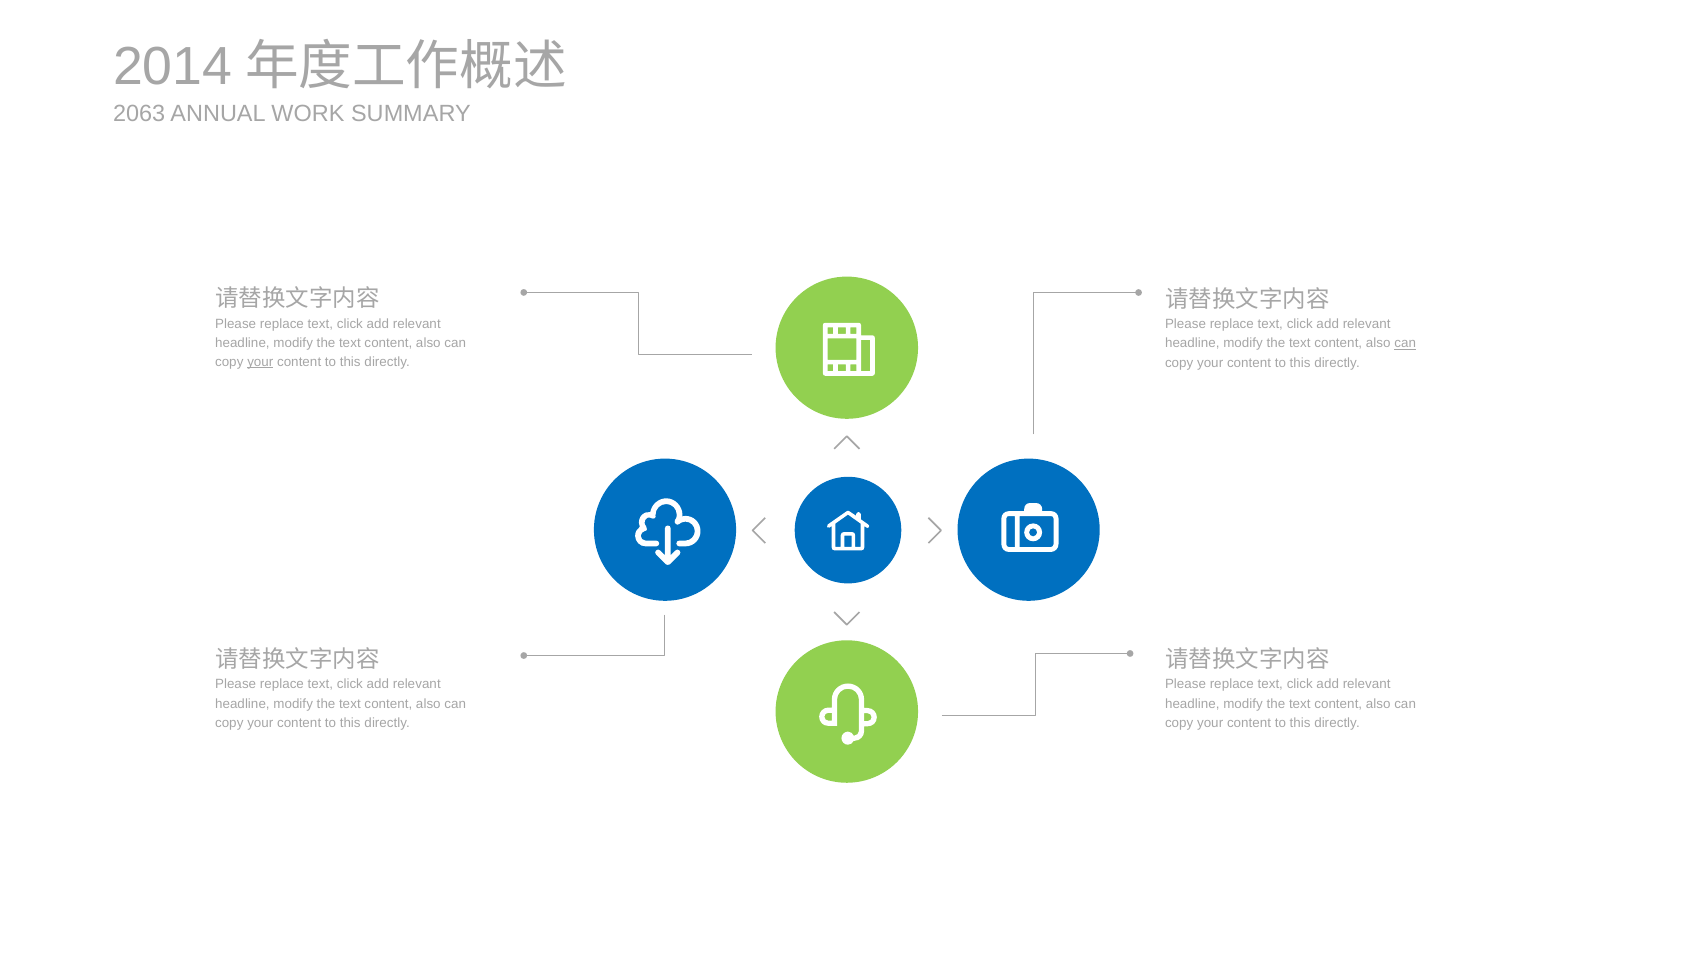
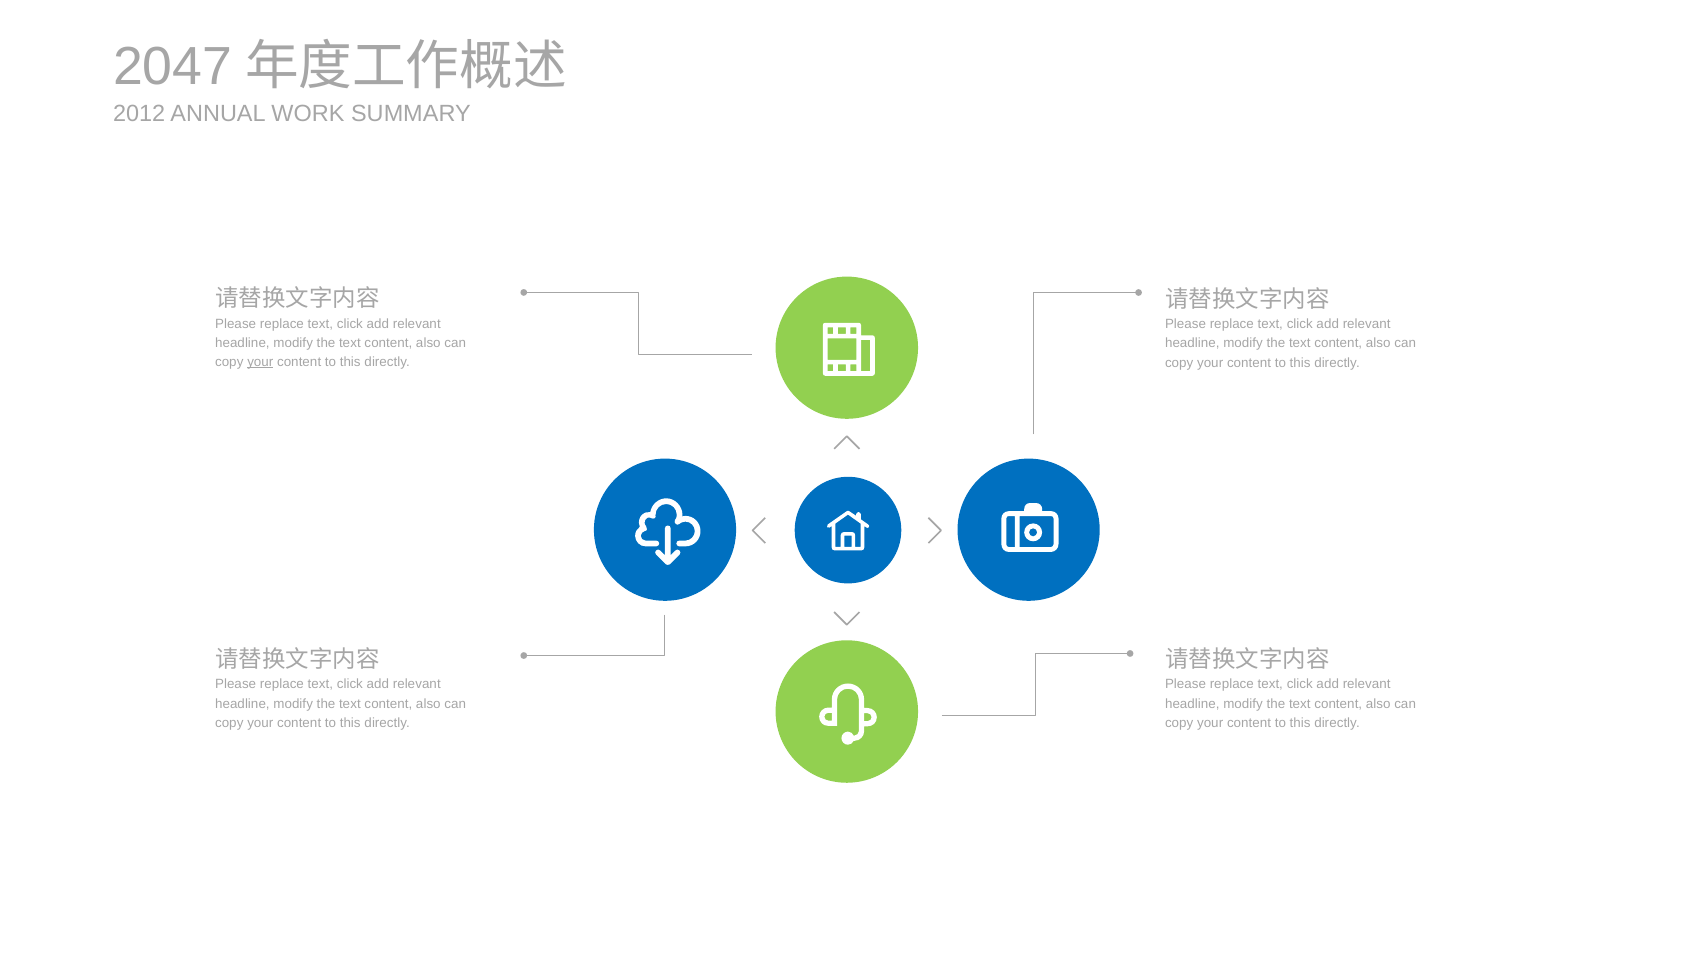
2014: 2014 -> 2047 (173, 67)
2063: 2063 -> 2012 (139, 114)
can underline: present -> none (1405, 343)
